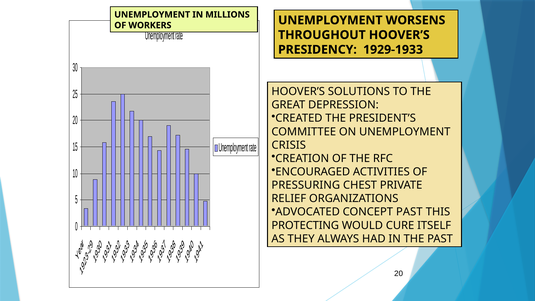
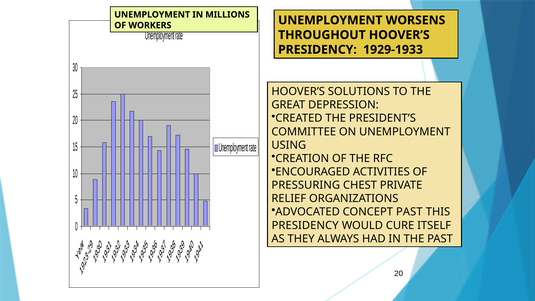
CRISIS: CRISIS -> USING (289, 145)
PROTECTING: PROTECTING -> PRESIDENCY (305, 225)
